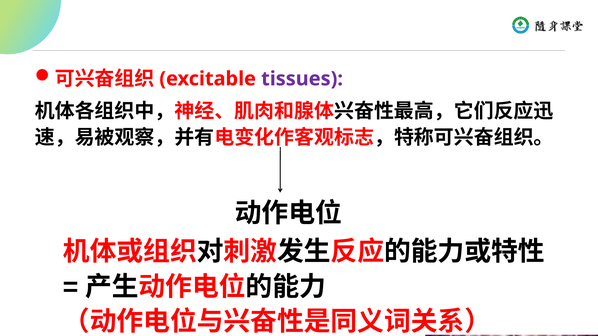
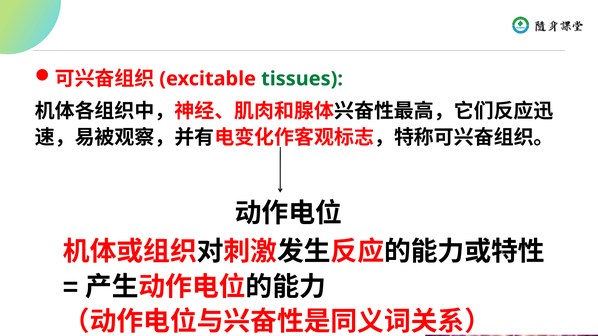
tissues colour: purple -> green (302, 79)
